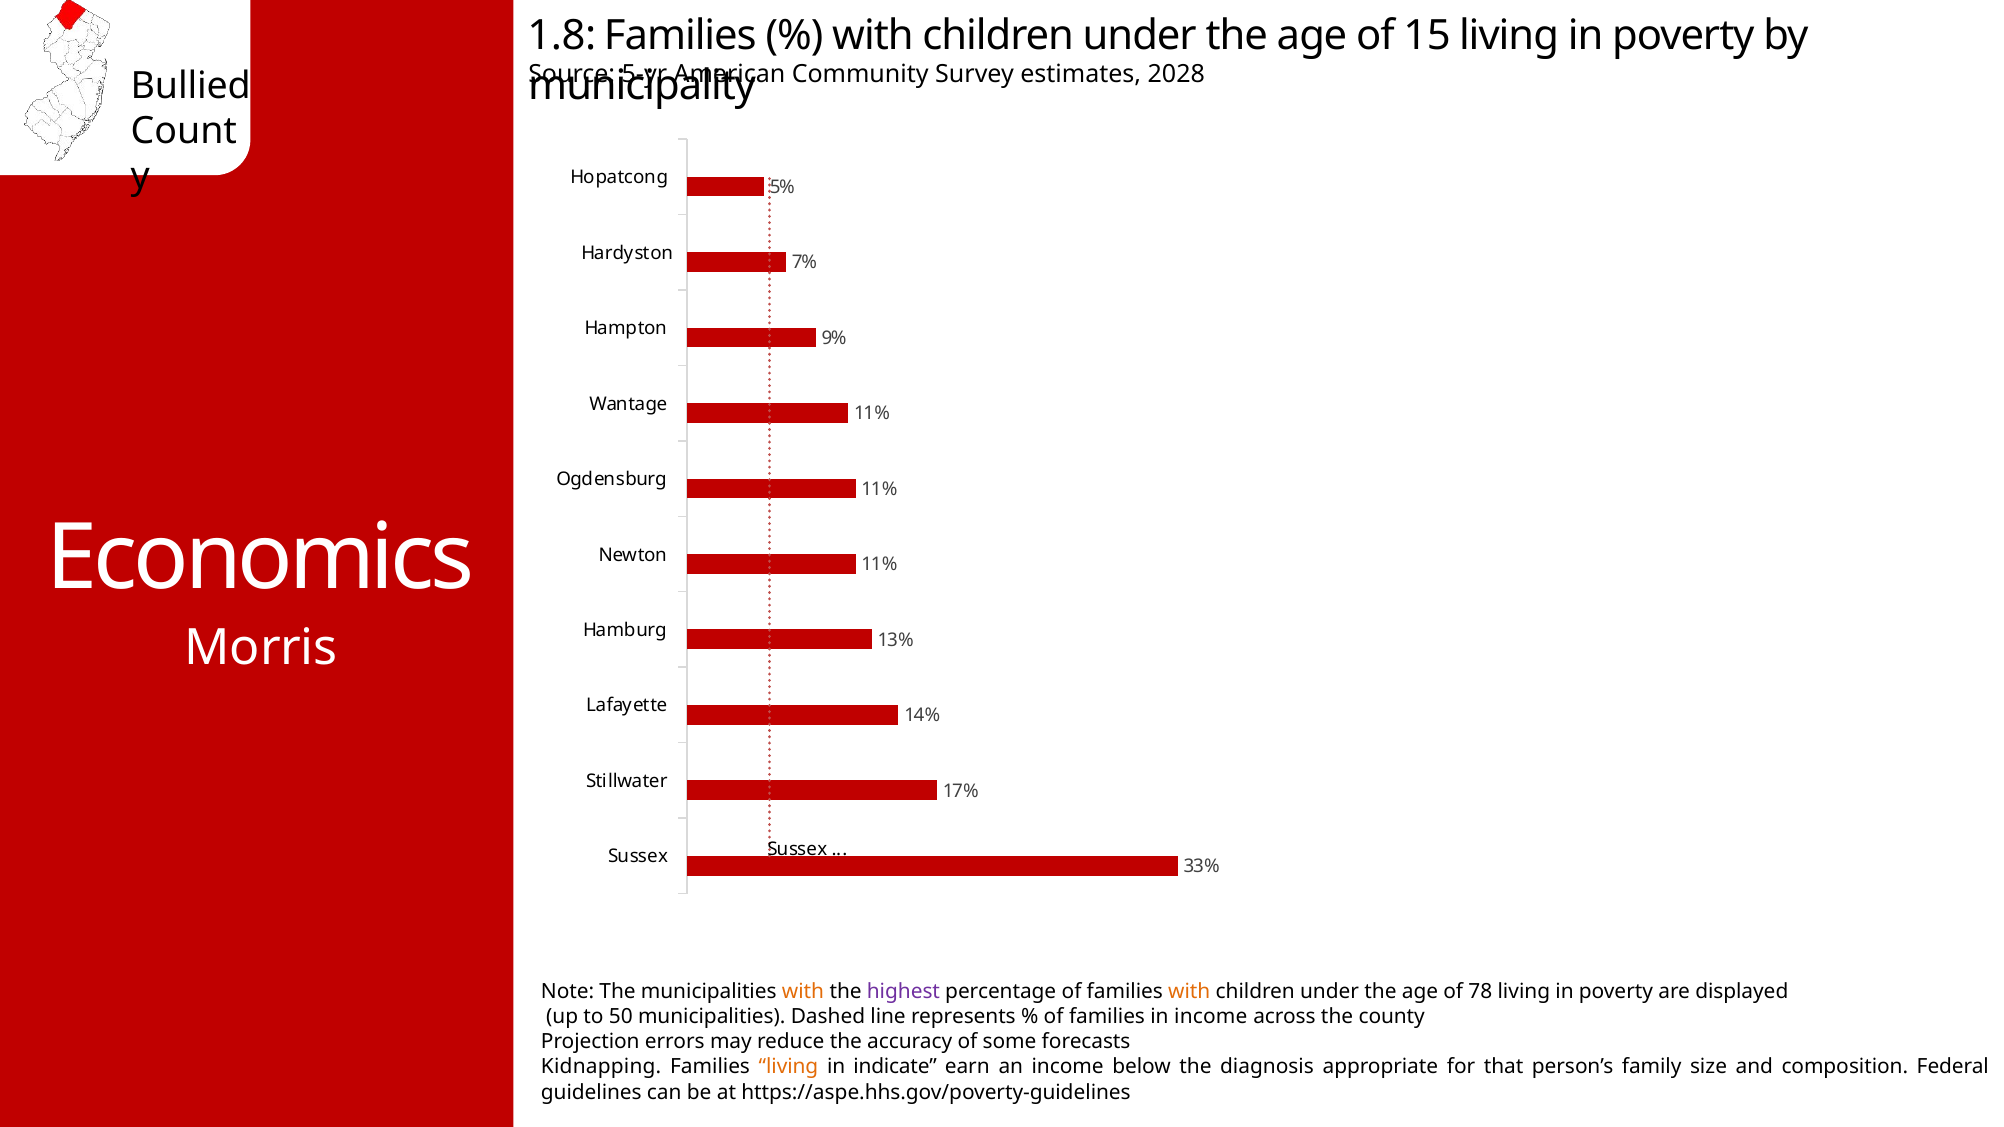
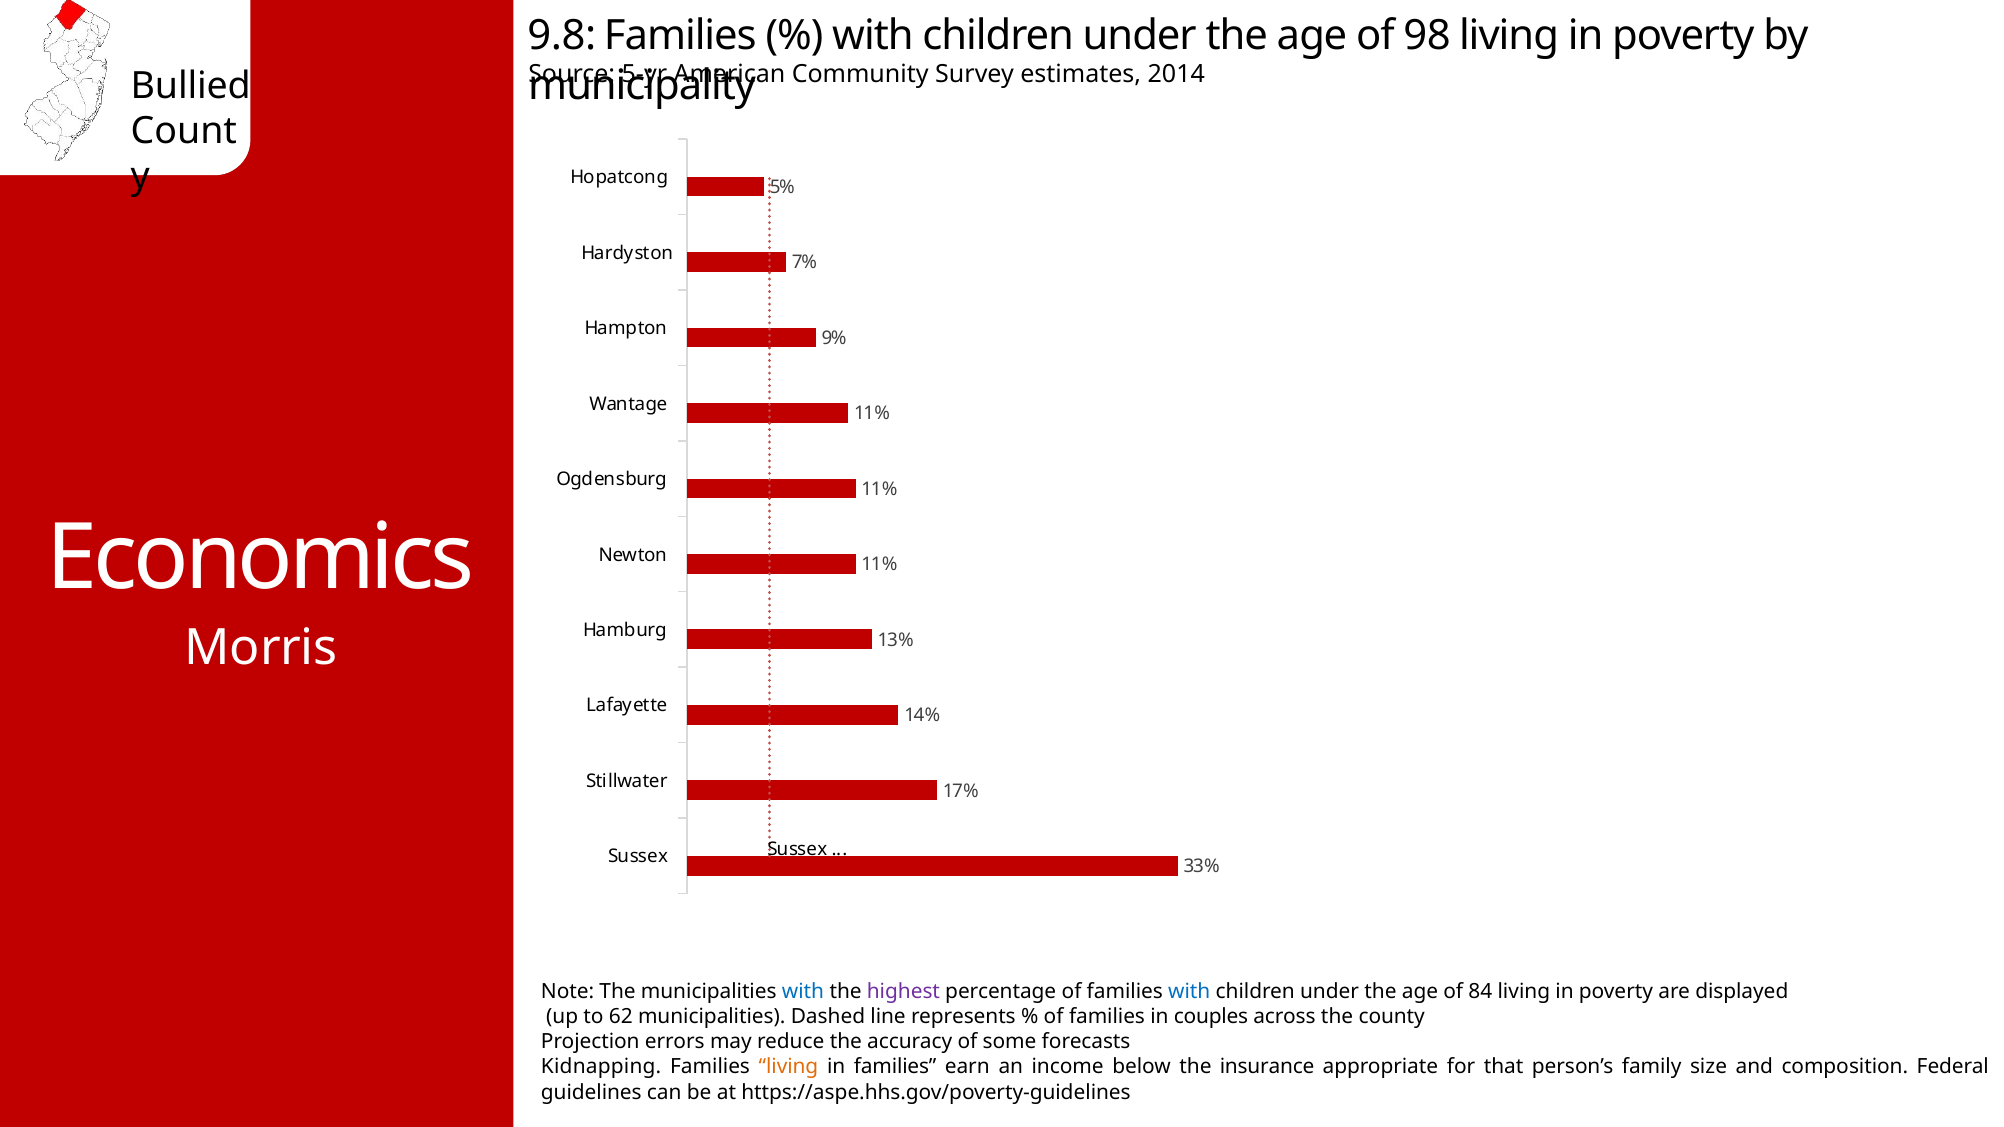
1.8: 1.8 -> 9.8 (562, 35)
15: 15 -> 98 (1427, 35)
2028: 2028 -> 2014 (1176, 74)
with colour: orange -> blue (803, 992)
with colour: orange -> blue (1189, 992)
78: 78 -> 84 (1480, 992)
50: 50 -> 62 (621, 1017)
in income: income -> couples (1211, 1017)
in indicate: indicate -> families (895, 1067)
diagnosis: diagnosis -> insurance (1267, 1067)
